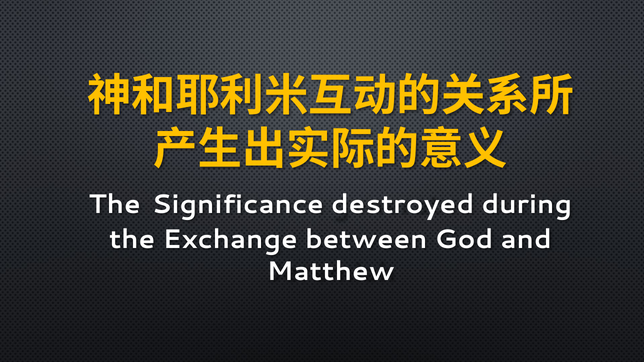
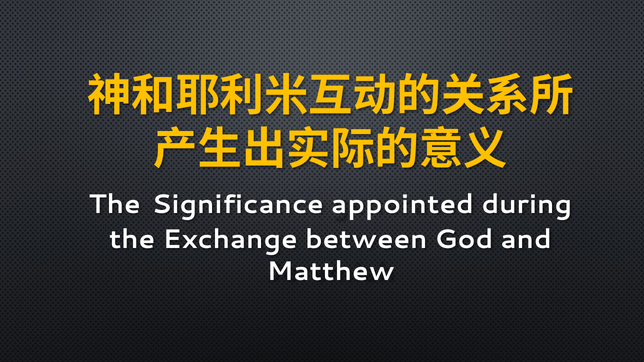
destroyed: destroyed -> appointed (403, 204)
